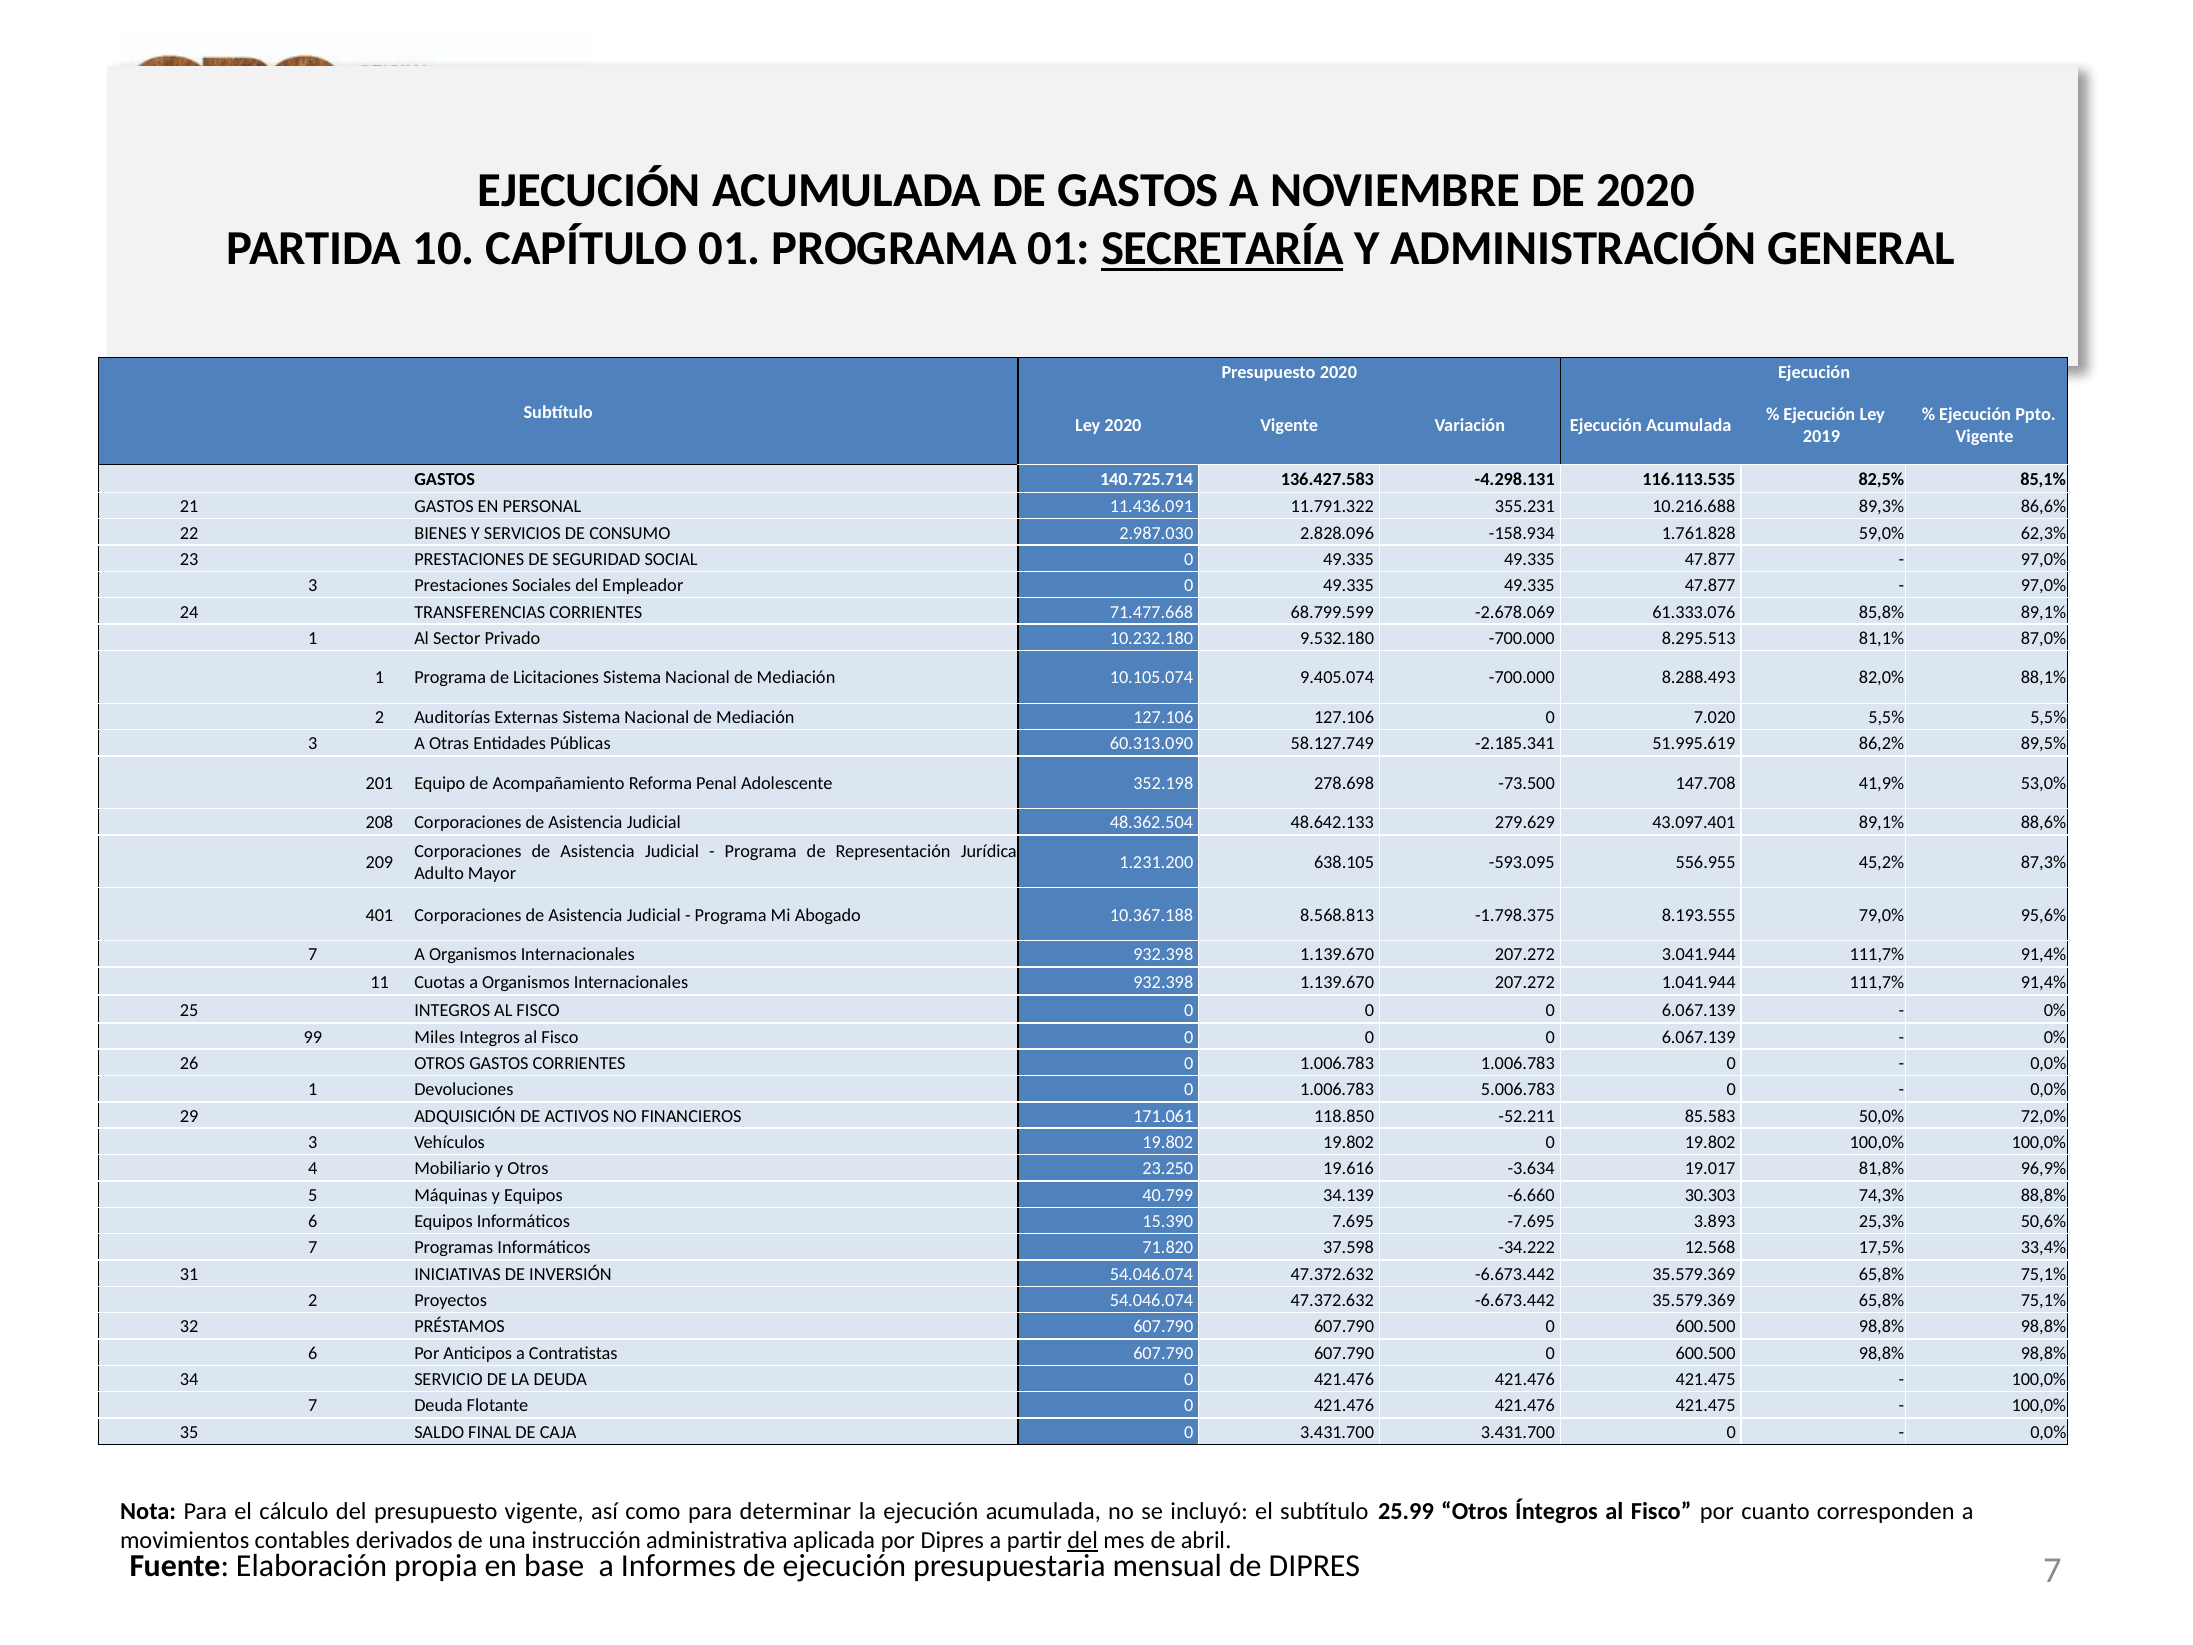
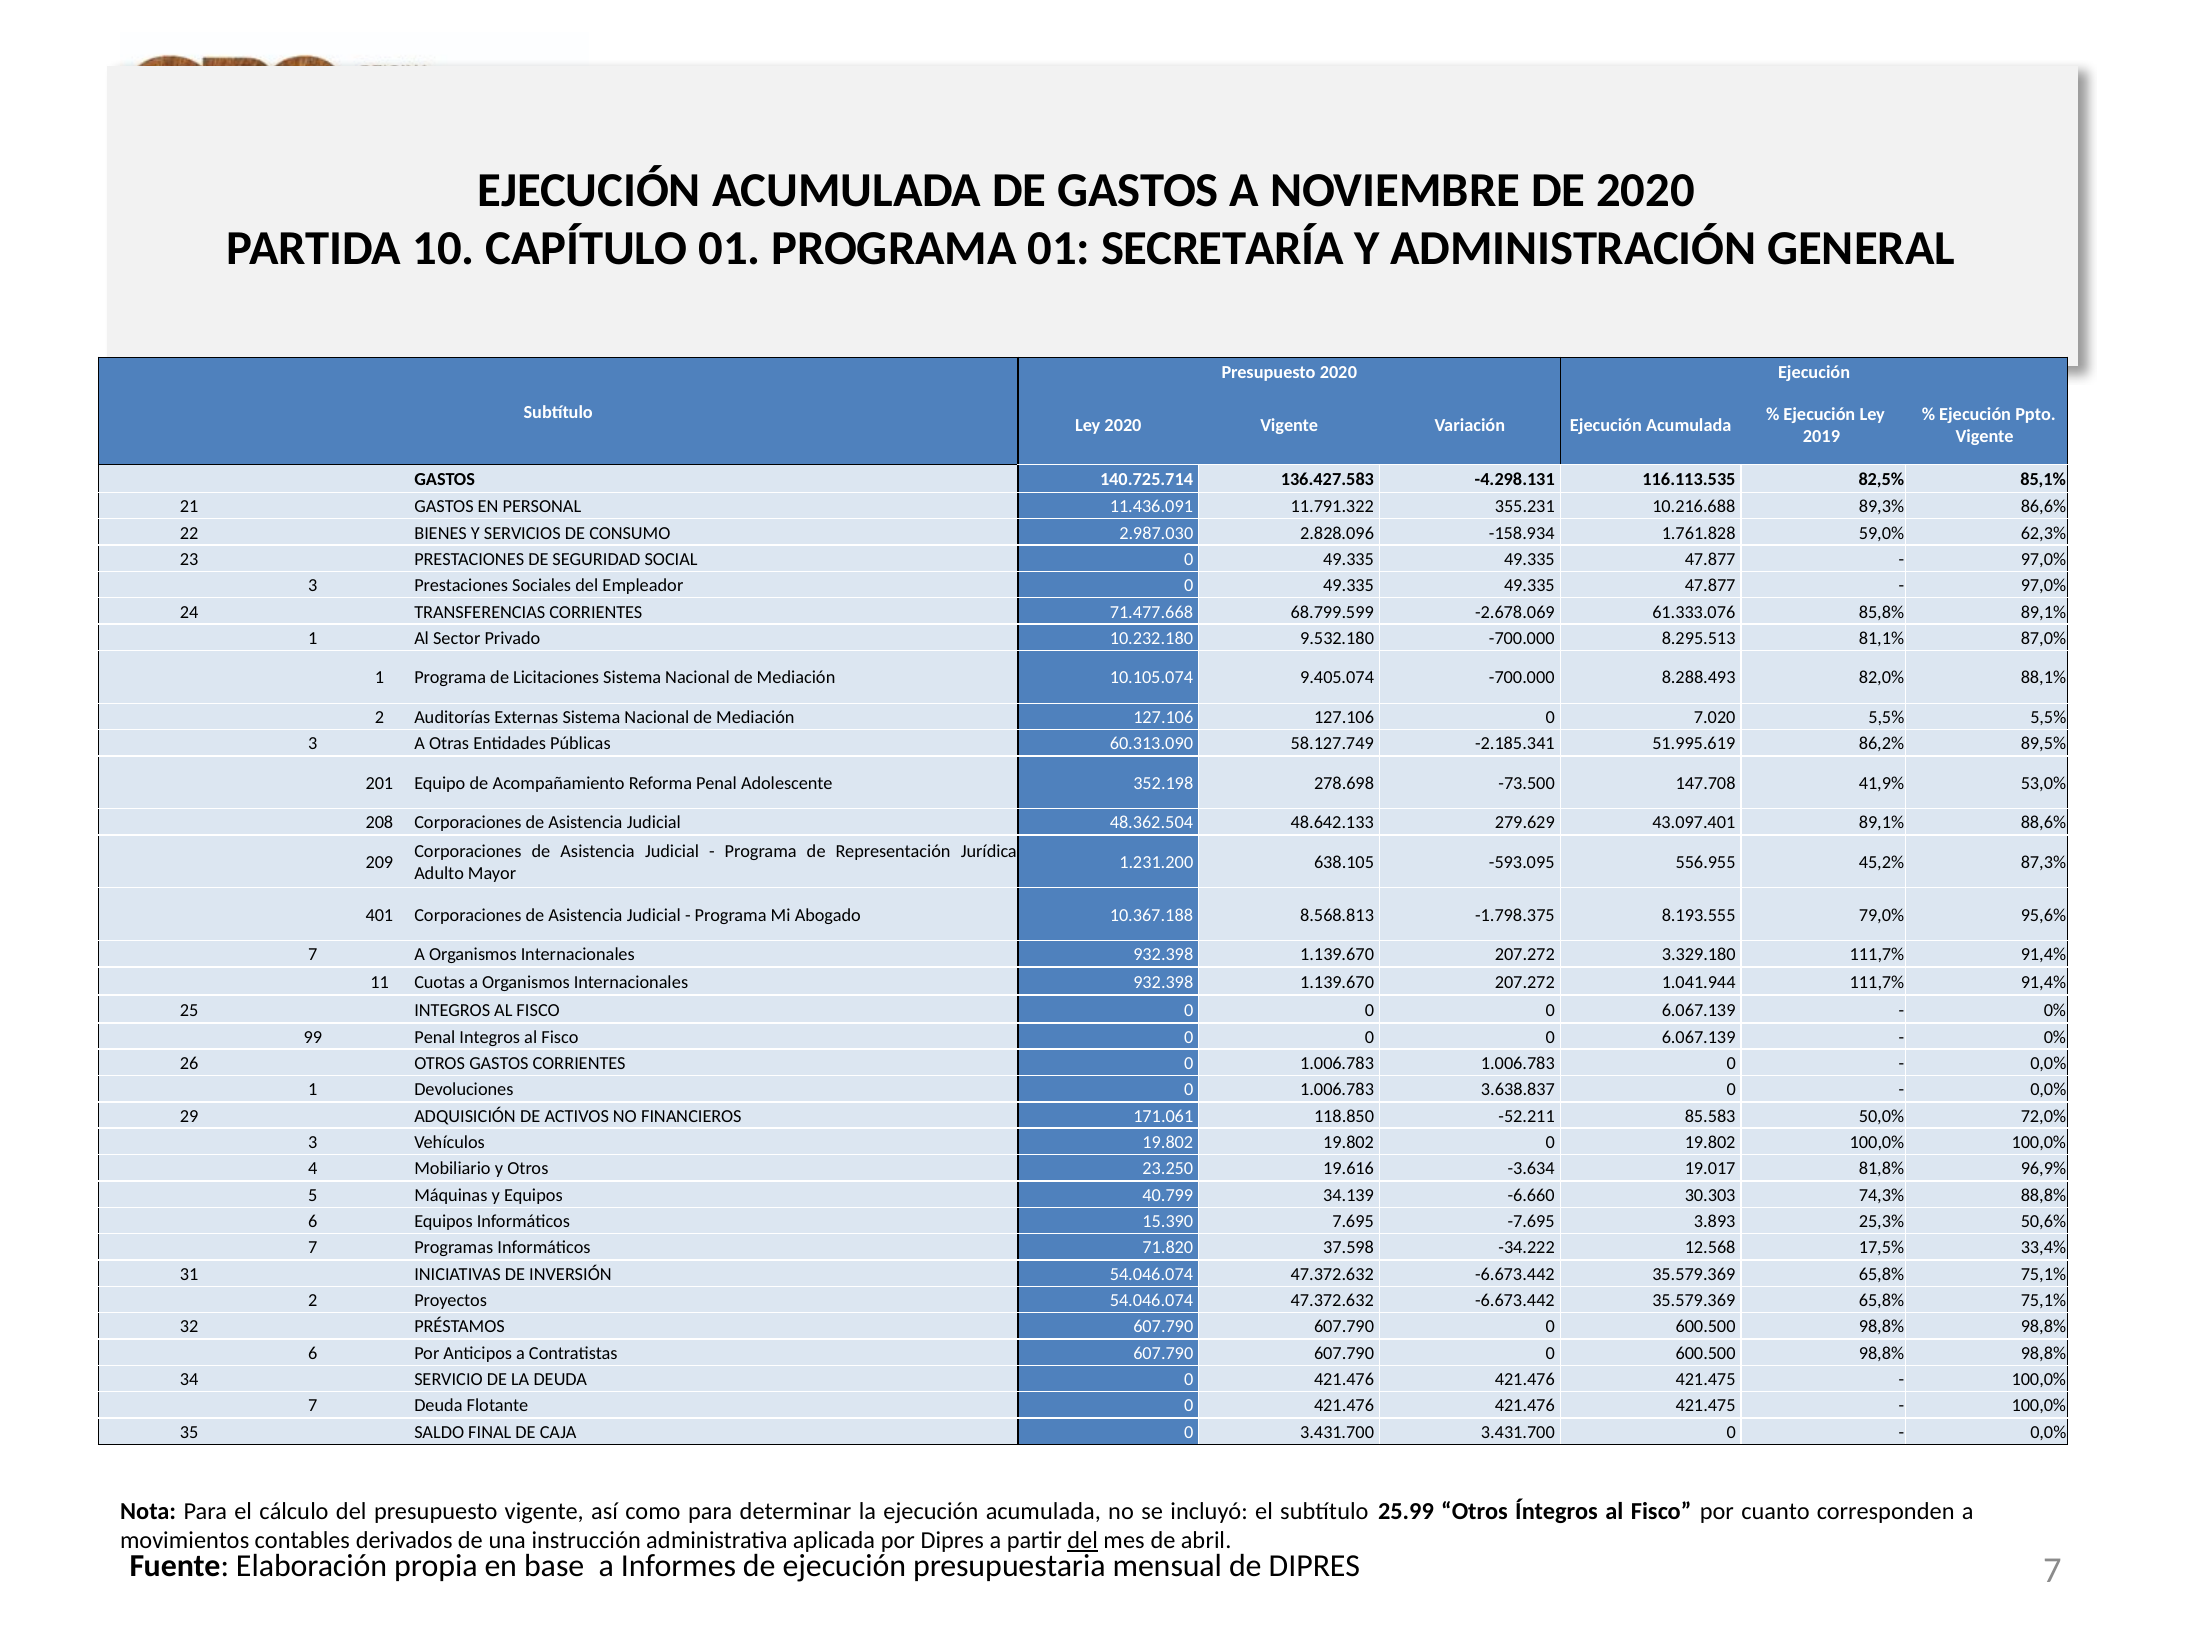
SECRETARÍA underline: present -> none (1222, 248)
3.041.944: 3.041.944 -> 3.329.180 (1699, 955)
99 Miles: Miles -> Penal (435, 1037)
5.006.783: 5.006.783 -> 3.638.837 (1518, 1090)
